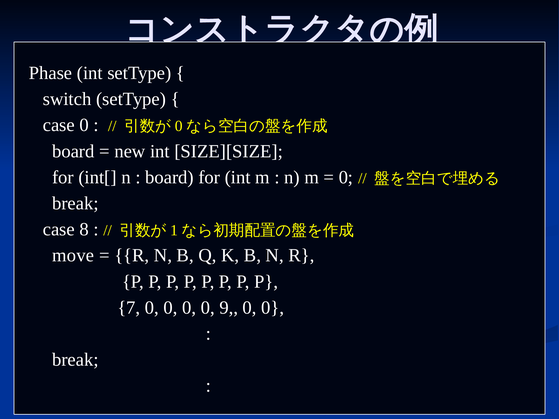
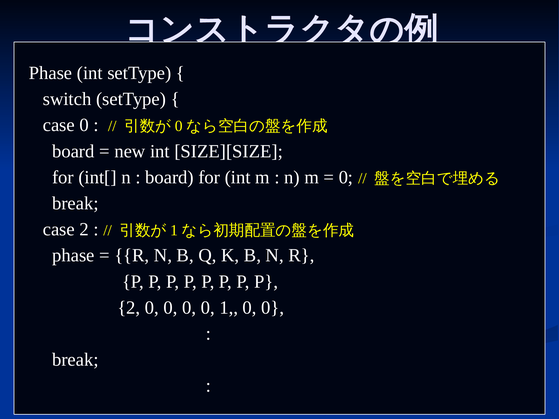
case 8: 8 -> 2 (84, 230)
move: move -> phase (73, 256)
7: 7 -> 2 (129, 308)
9: 9 -> 1 (229, 308)
